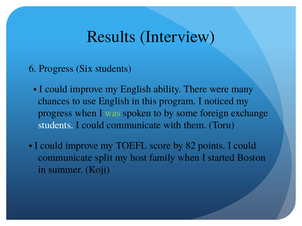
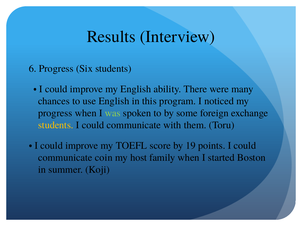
students colour: white -> yellow (56, 125)
82: 82 -> 19 (191, 146)
split: split -> coin (104, 158)
